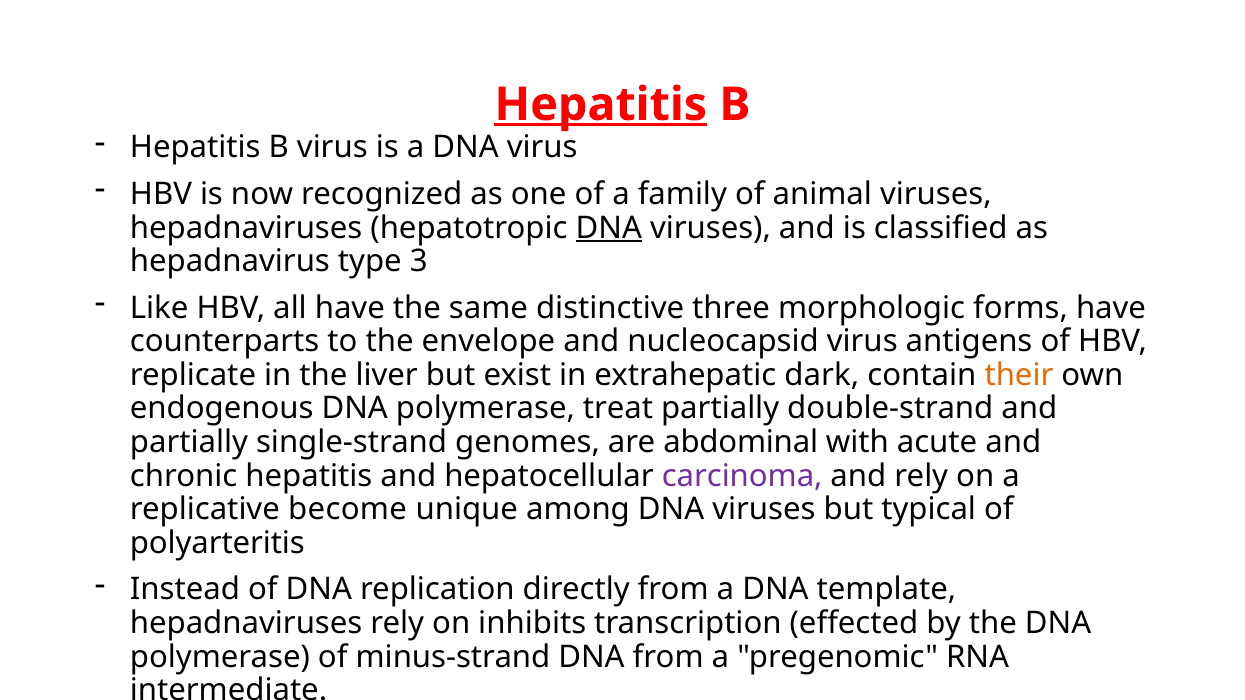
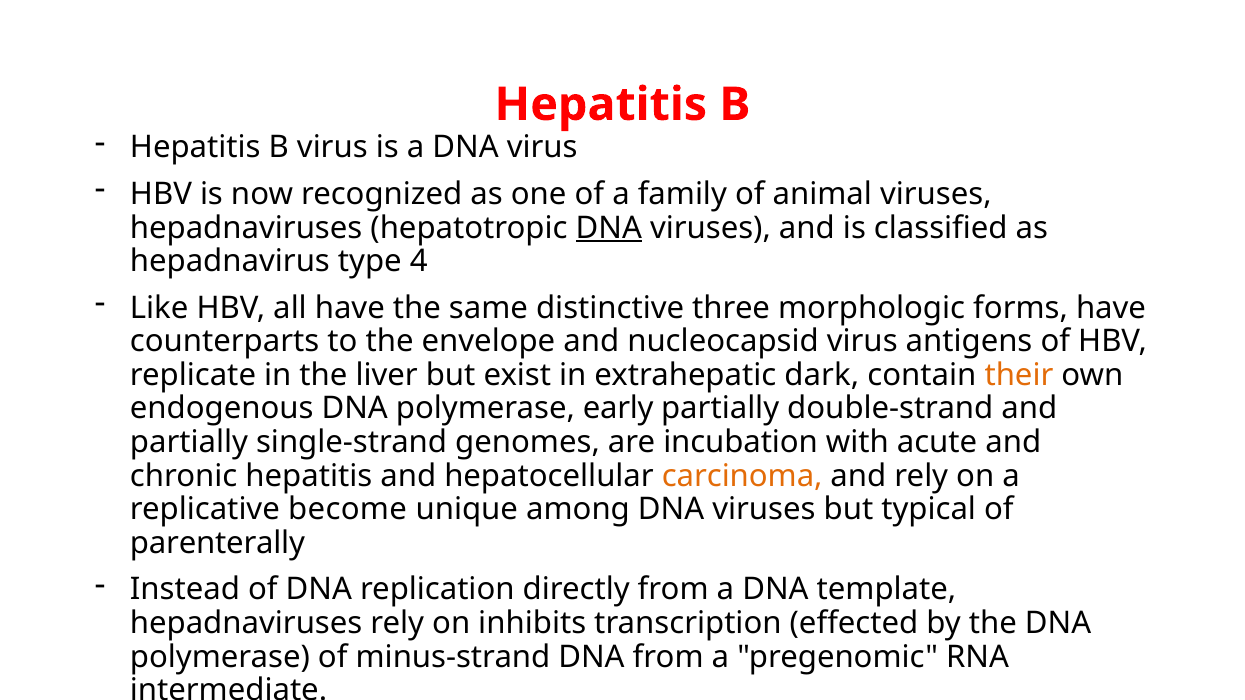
Hepatitis underline: present -> none (601, 105)
3: 3 -> 4 (419, 262)
treat: treat -> early (618, 409)
abdominal: abdominal -> incubation (741, 442)
carcinoma colour: purple -> orange (742, 476)
polyarteritis: polyarteritis -> parenterally (217, 543)
